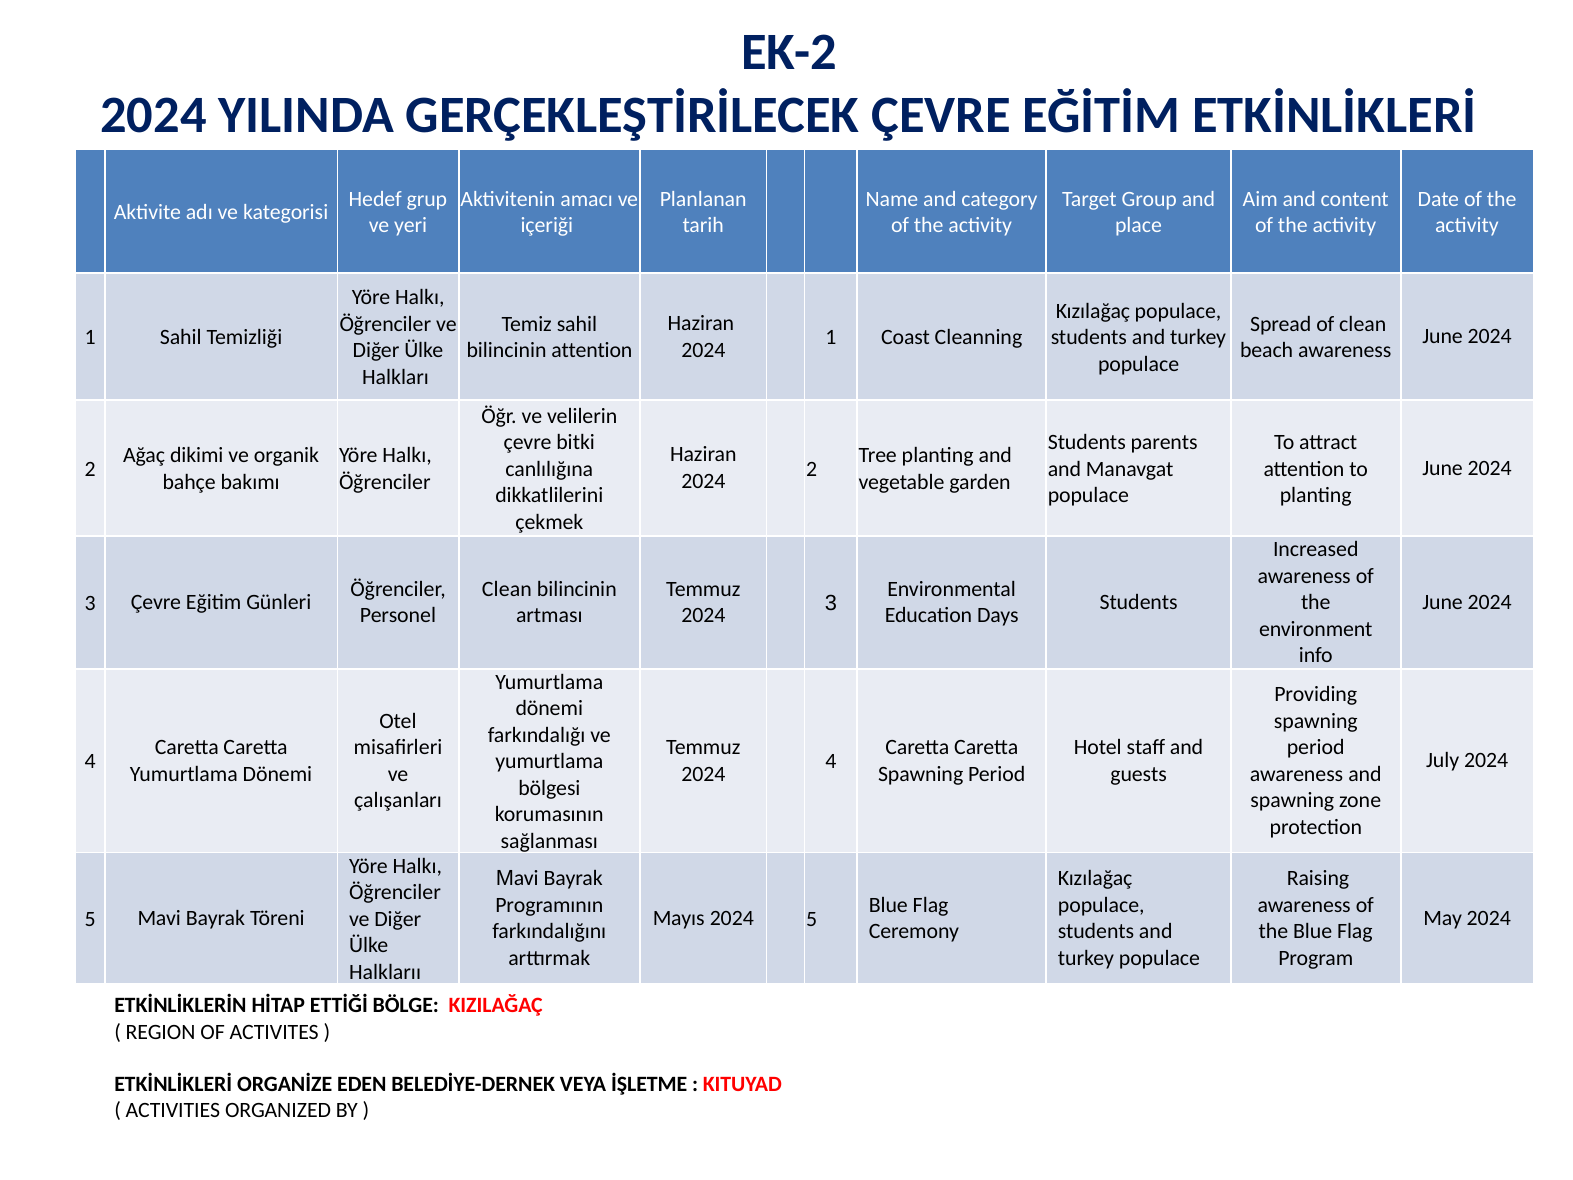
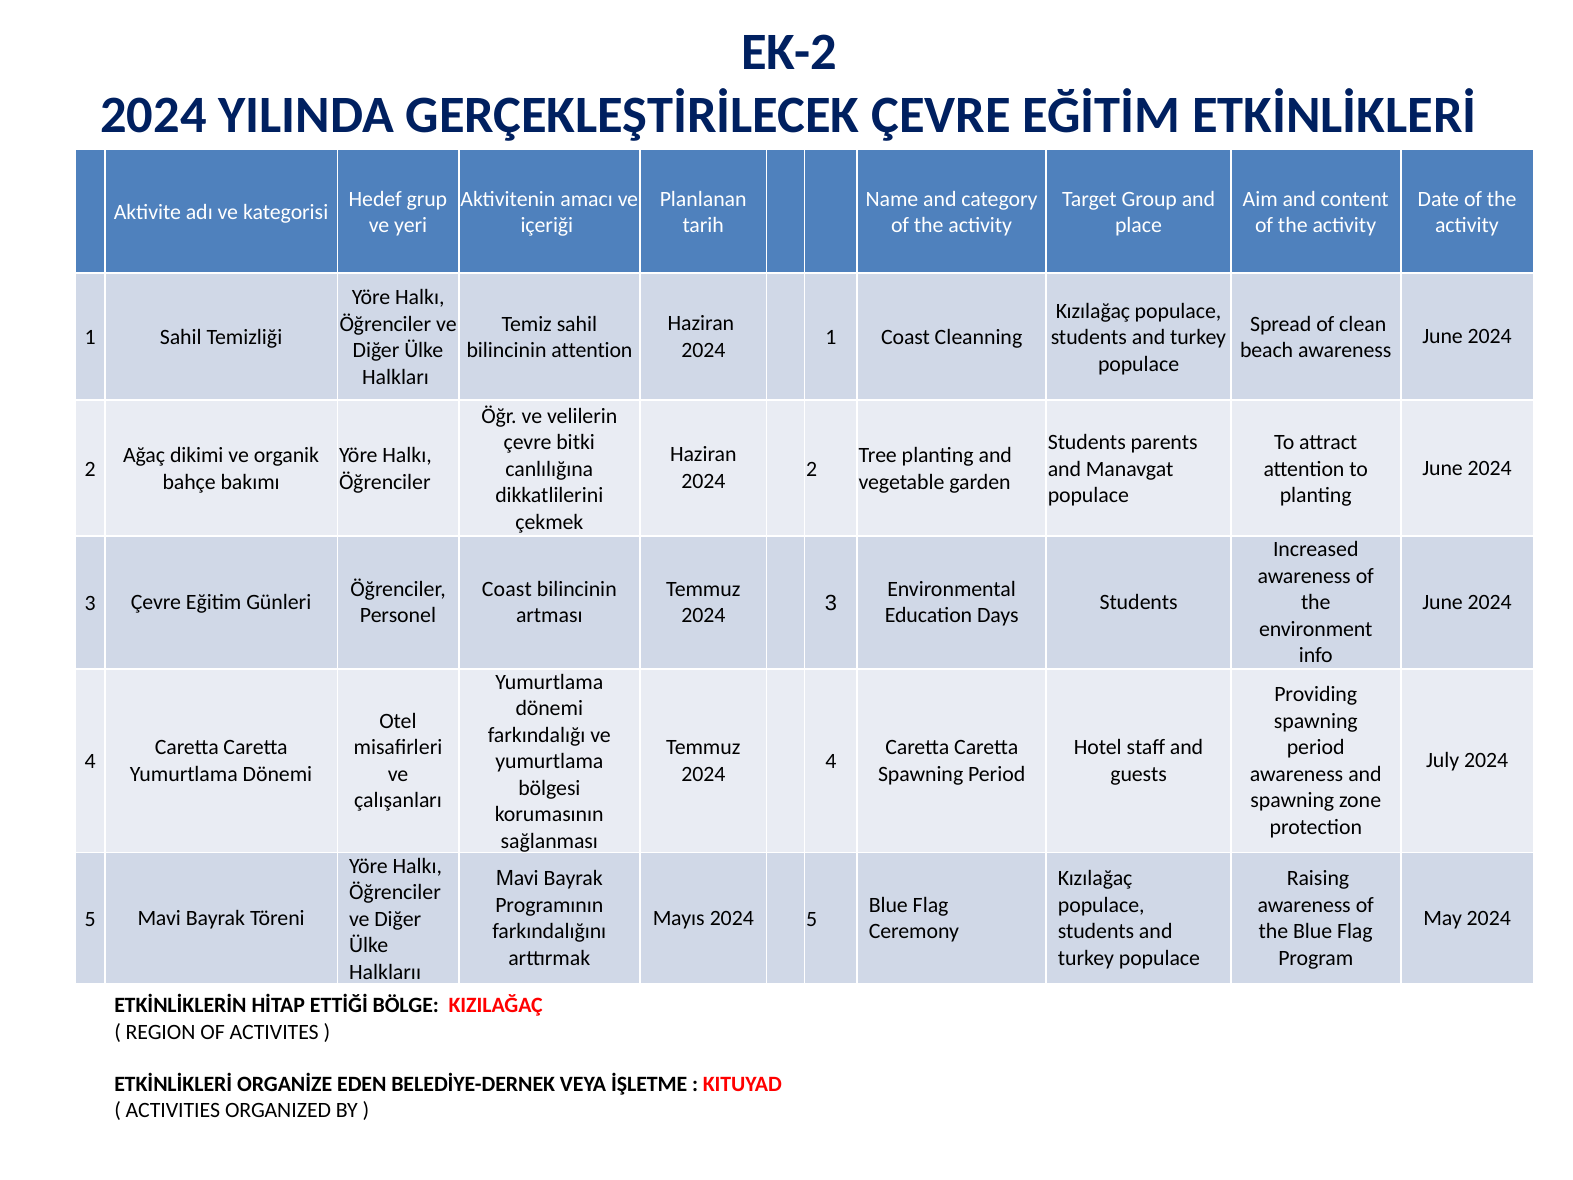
Clean: Clean -> Coast (507, 589)
